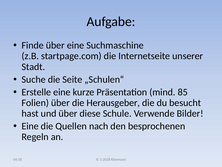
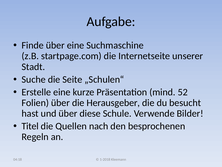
85: 85 -> 52 (183, 92)
Eine: Eine -> Titel (30, 126)
